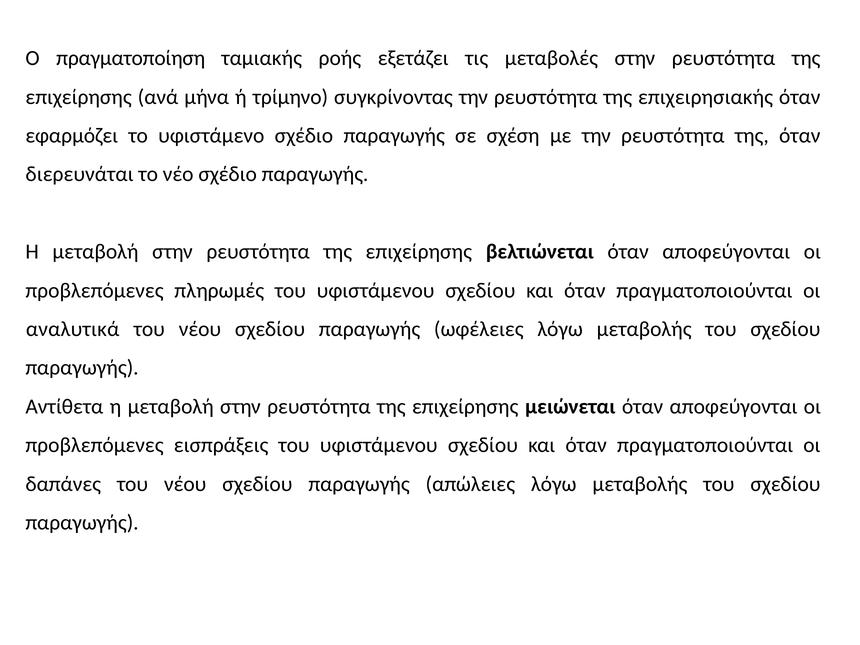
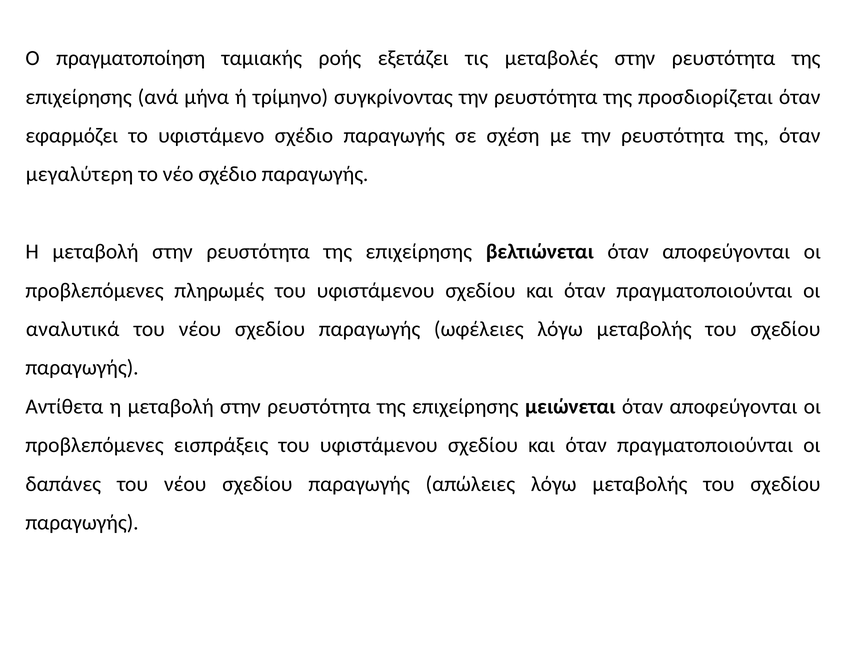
επιχειρησιακής: επιχειρησιακής -> προσδιορίζεται (706, 97)
διερευνάται: διερευνάται -> μεγαλύτερη (79, 174)
